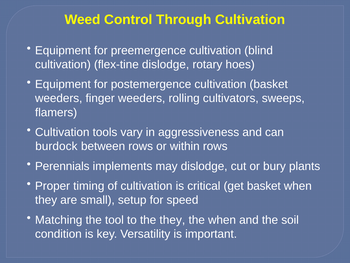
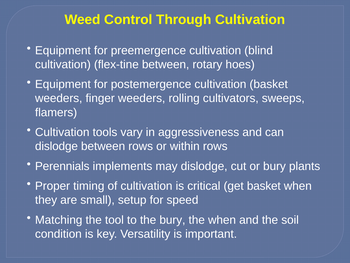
flex-tine dislodge: dislodge -> between (166, 64)
burdock: burdock -> dislodge (56, 146)
the they: they -> bury (172, 220)
